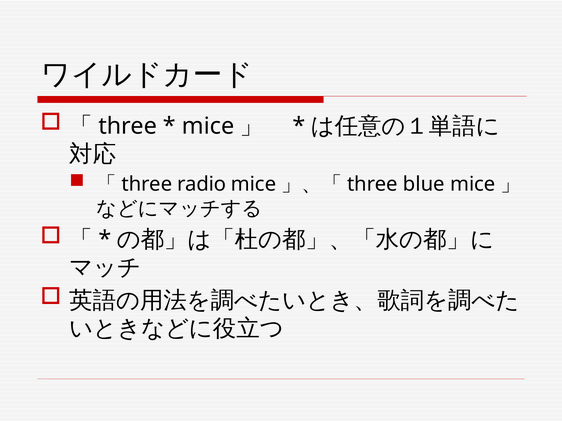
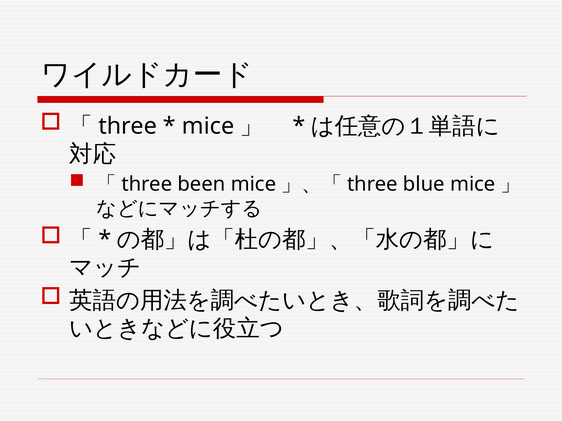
radio: radio -> been (201, 184)
